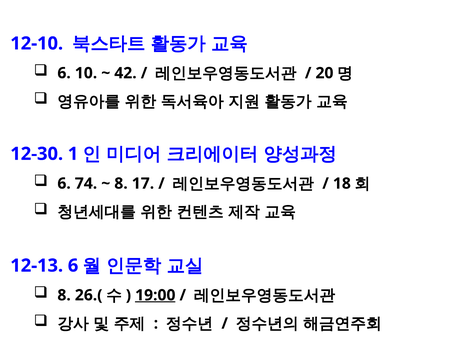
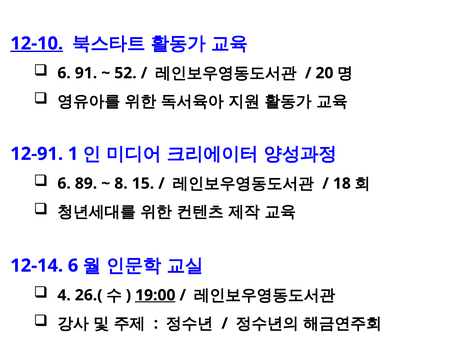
12-10 underline: none -> present (37, 43)
10: 10 -> 91 (86, 73)
42: 42 -> 52 (125, 73)
12-30: 12-30 -> 12-91 (37, 154)
74: 74 -> 89 (86, 184)
17: 17 -> 15 (143, 184)
12-13: 12-13 -> 12-14 (37, 266)
8: 8 -> 4 (64, 295)
